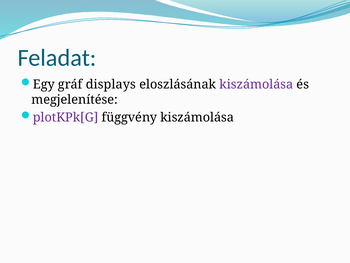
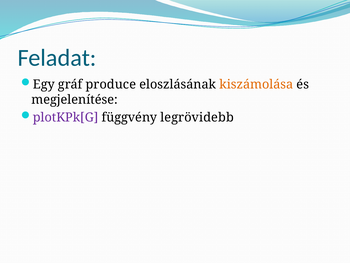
displays: displays -> produce (111, 84)
kiszámolása colour: purple -> orange (256, 84)
függvény kiszámolása: kiszámolása -> legrövidebb (197, 117)
